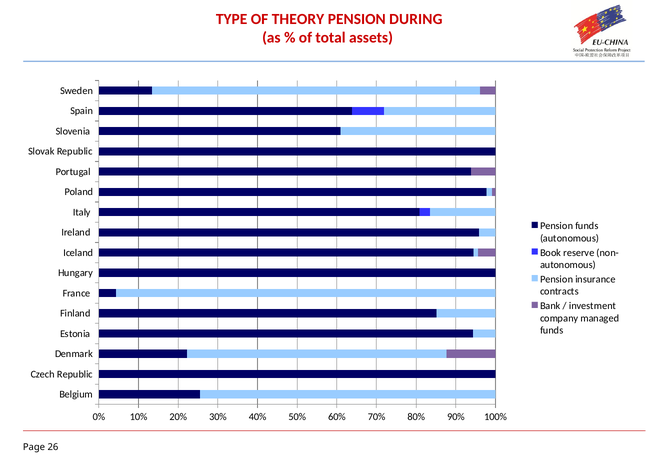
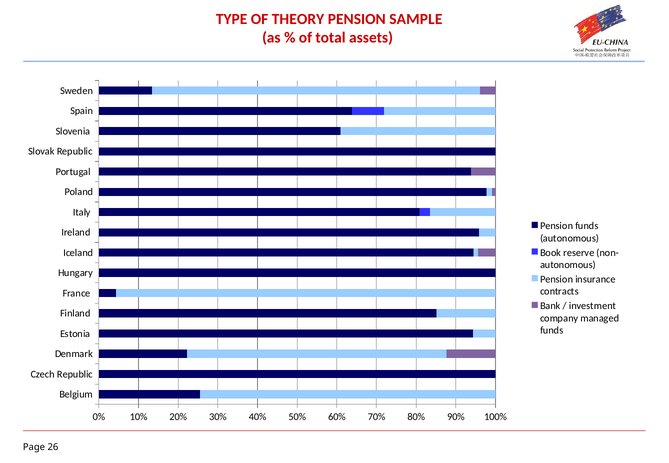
DURING: DURING -> SAMPLE (416, 19)
